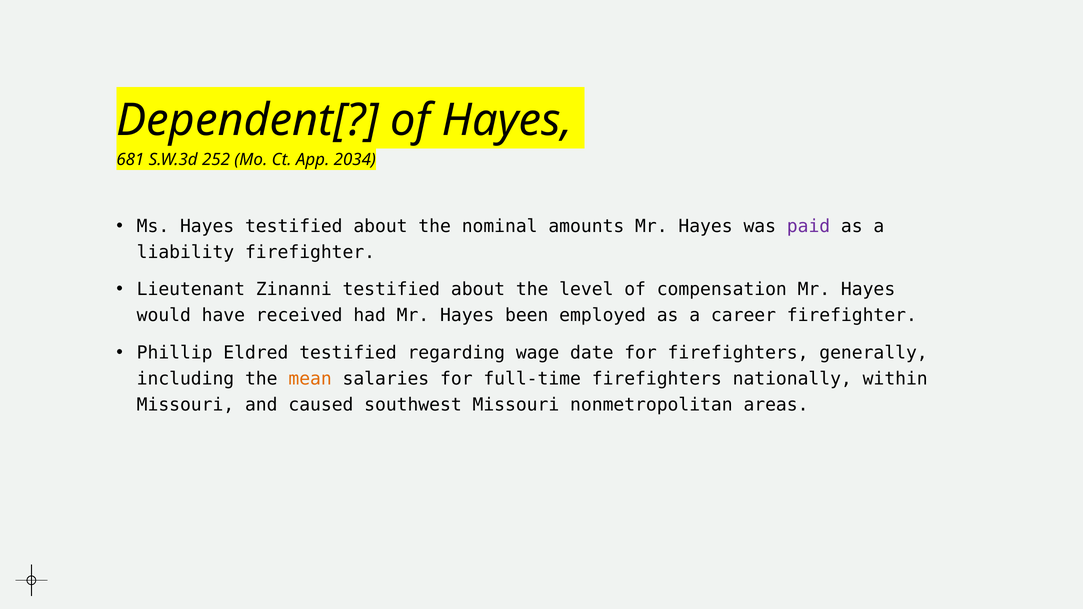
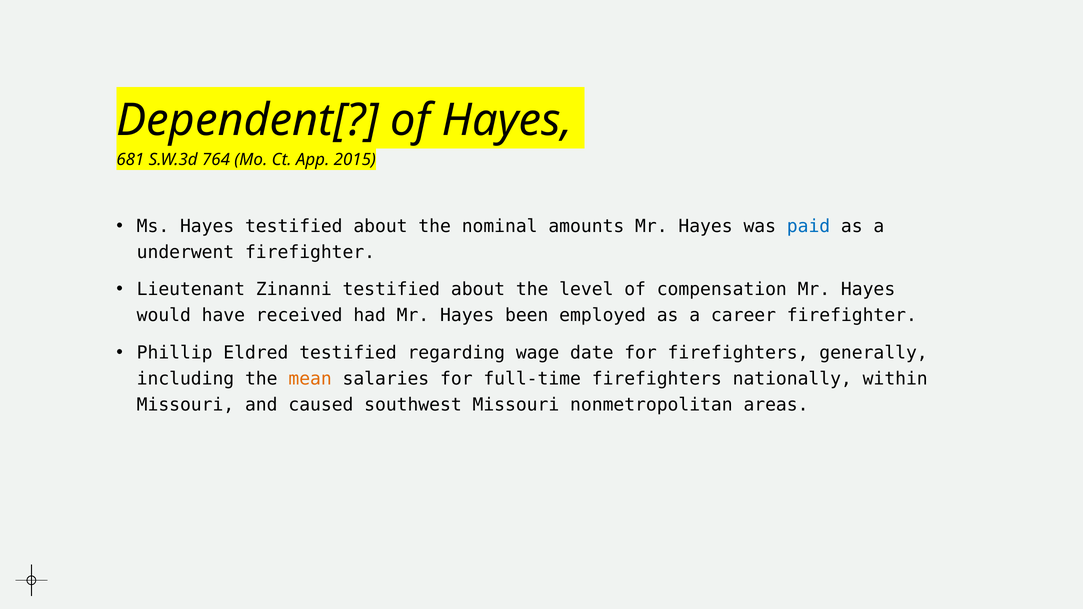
252: 252 -> 764 (216, 160)
2034: 2034 -> 2015 (355, 160)
paid colour: purple -> blue (809, 226)
liability: liability -> underwent (185, 252)
